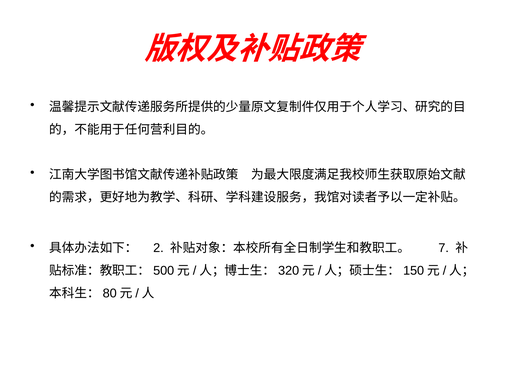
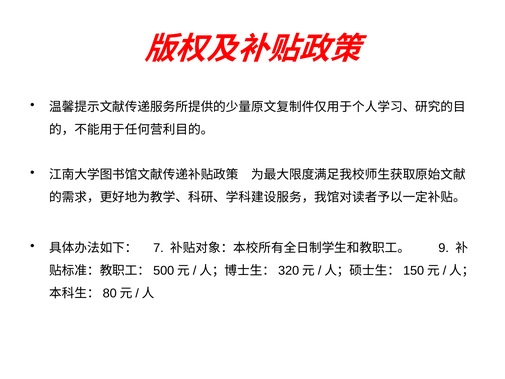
2: 2 -> 7 (158, 248)
7: 7 -> 9 (444, 248)
